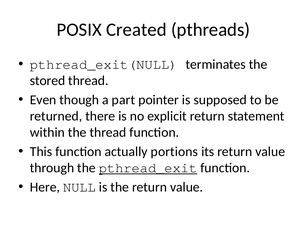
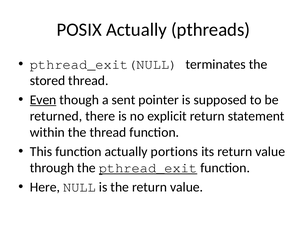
POSIX Created: Created -> Actually (136, 30)
Even underline: none -> present (43, 100)
part: part -> sent (124, 100)
